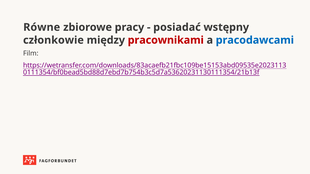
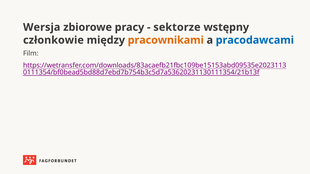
Równe: Równe -> Wersja (42, 27)
posiadać: posiadać -> sektorze (177, 27)
pracownikami colour: red -> orange (166, 40)
